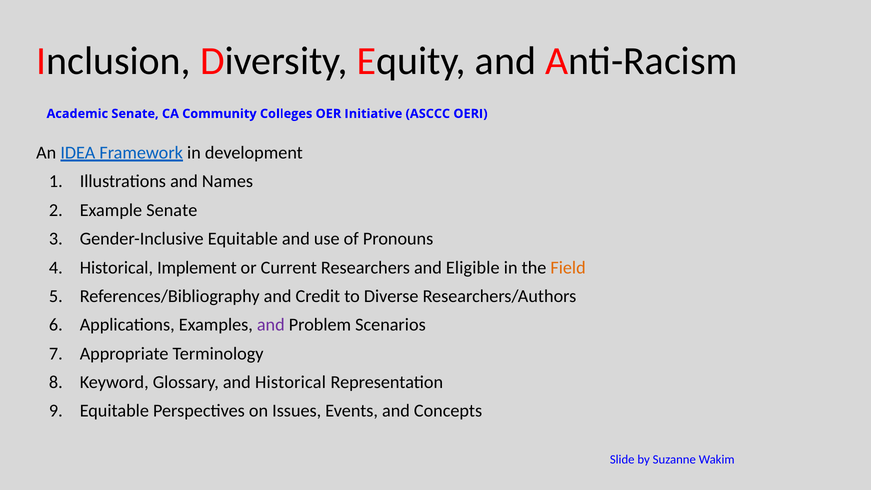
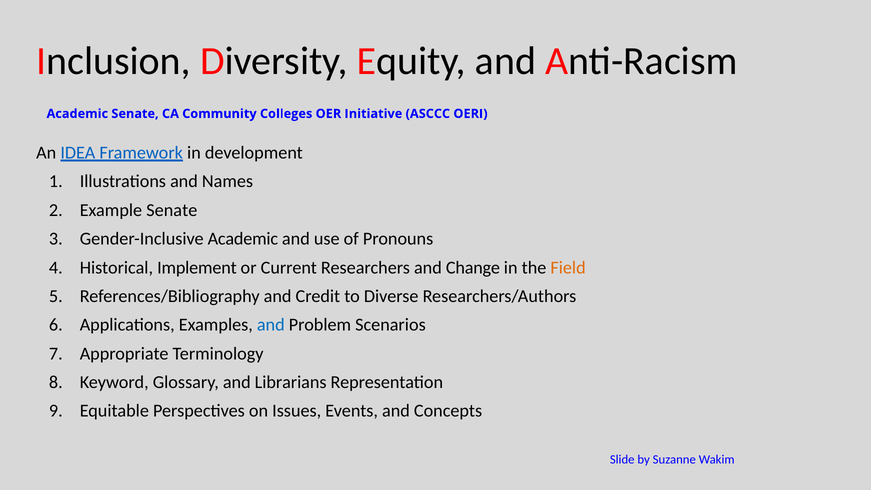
Gender-Inclusive Equitable: Equitable -> Academic (243, 239)
Eligible: Eligible -> Change (473, 267)
and colour: purple -> blue (271, 325)
and Historical: Historical -> Librarians (291, 382)
